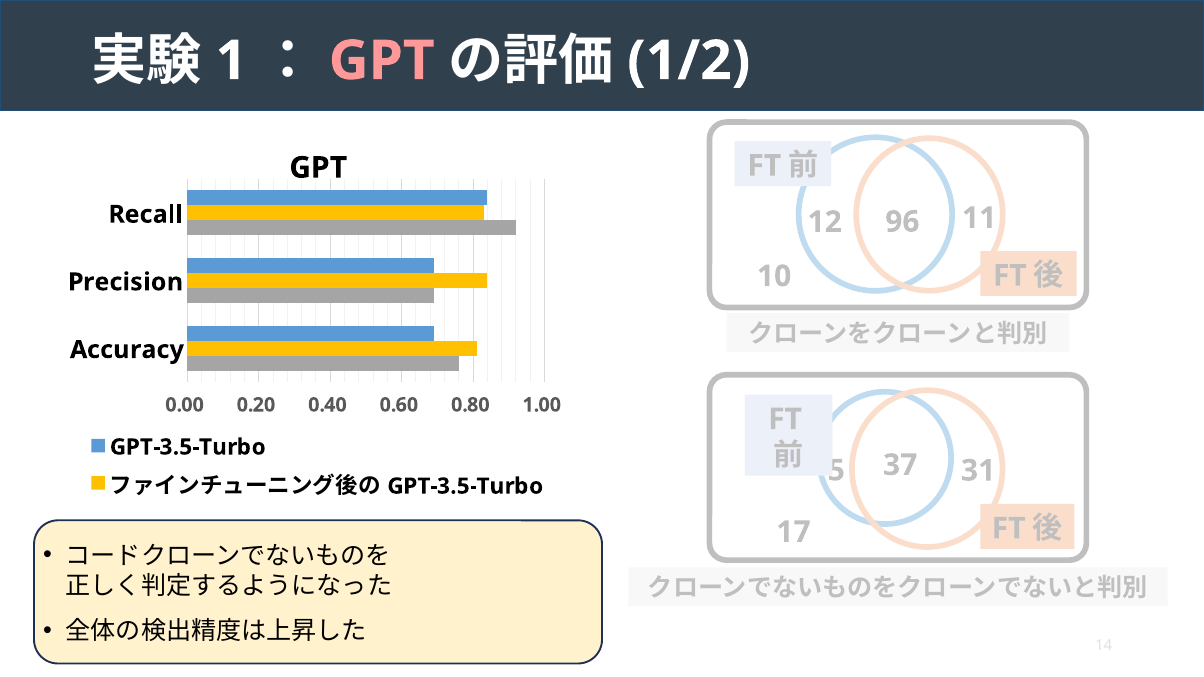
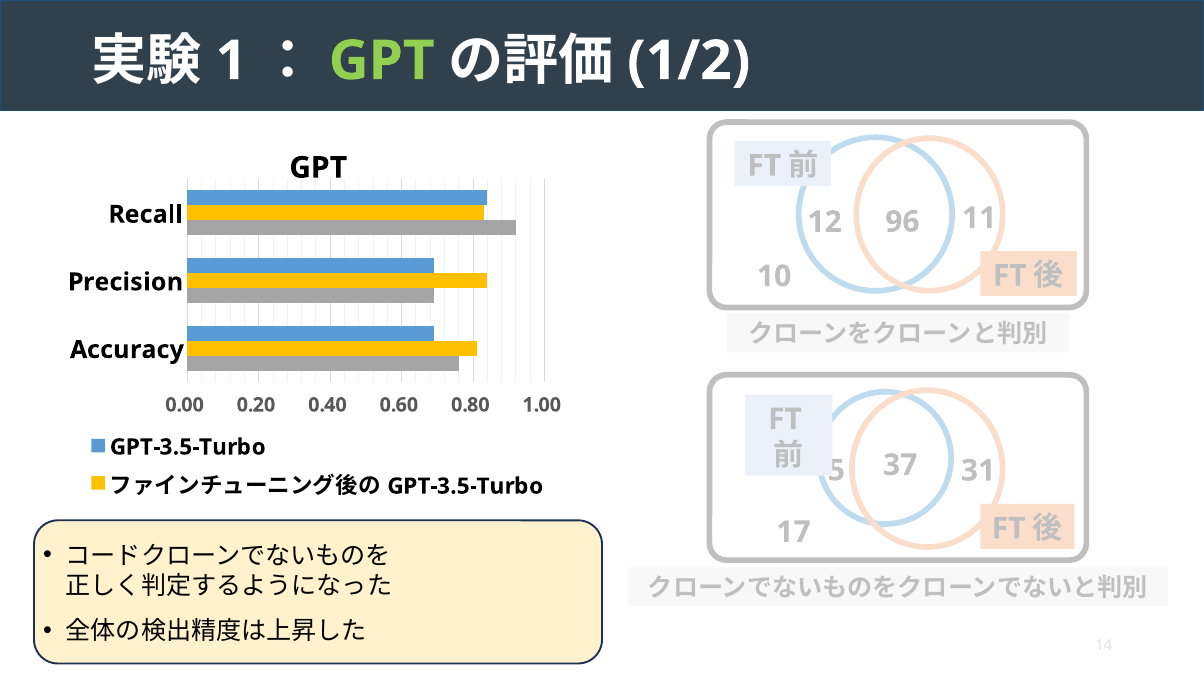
GPT colour: pink -> light green (382, 61)
